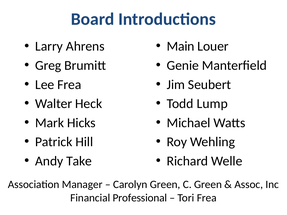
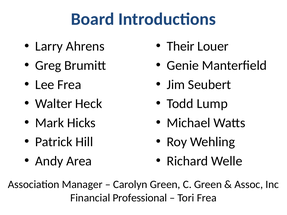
Main: Main -> Their (181, 46)
Take: Take -> Area (79, 161)
